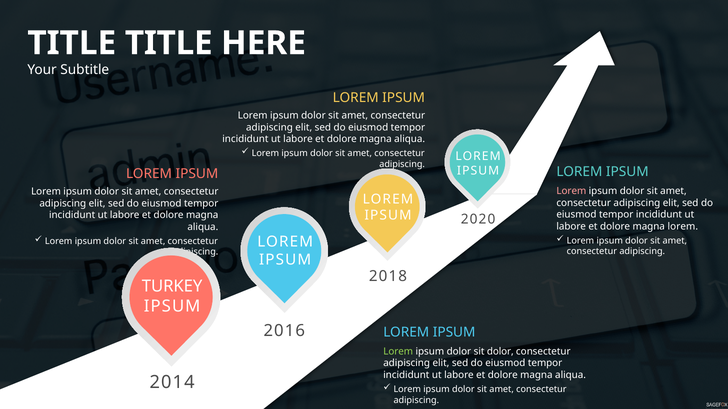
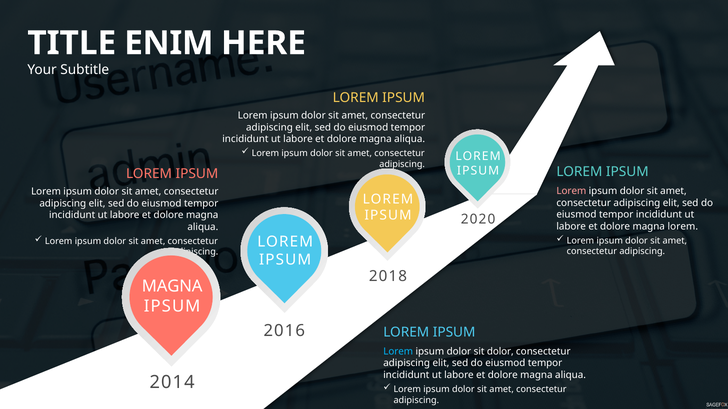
TITLE: TITLE -> ENIM (169, 43)
TURKEY: TURKEY -> MAGNA (172, 286)
Lorem colour: light green -> light blue (398, 352)
